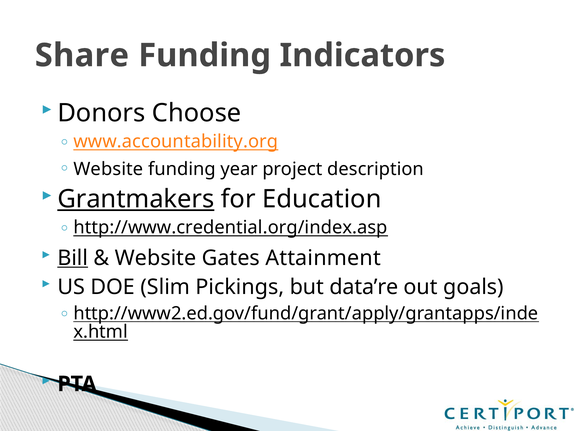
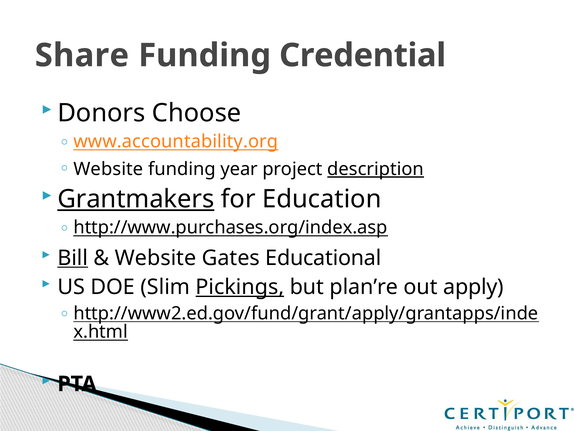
Indicators: Indicators -> Credential (363, 55)
description underline: none -> present (376, 169)
http://www.credential.org/index.asp: http://www.credential.org/index.asp -> http://www.purchases.org/index.asp (230, 227)
Attainment: Attainment -> Educational (323, 258)
Pickings underline: none -> present (240, 287)
data’re: data’re -> plan’re (364, 287)
goals: goals -> apply (473, 287)
